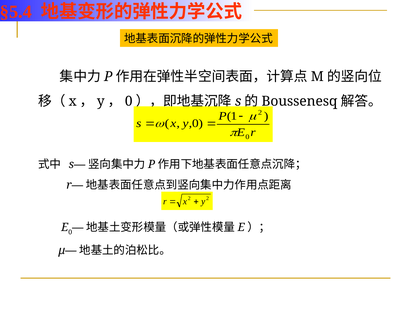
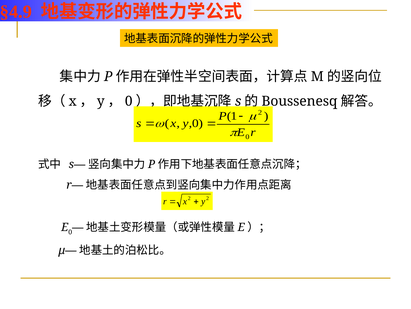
§5.4: §5.4 -> §4.9 (16, 12)
